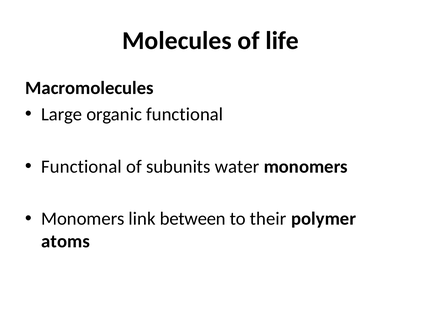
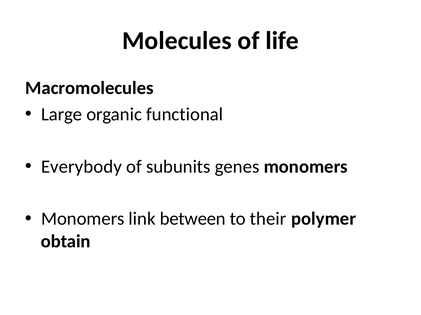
Functional: Functional -> Everybody (81, 167)
water: water -> genes (237, 167)
atoms: atoms -> obtain (66, 242)
